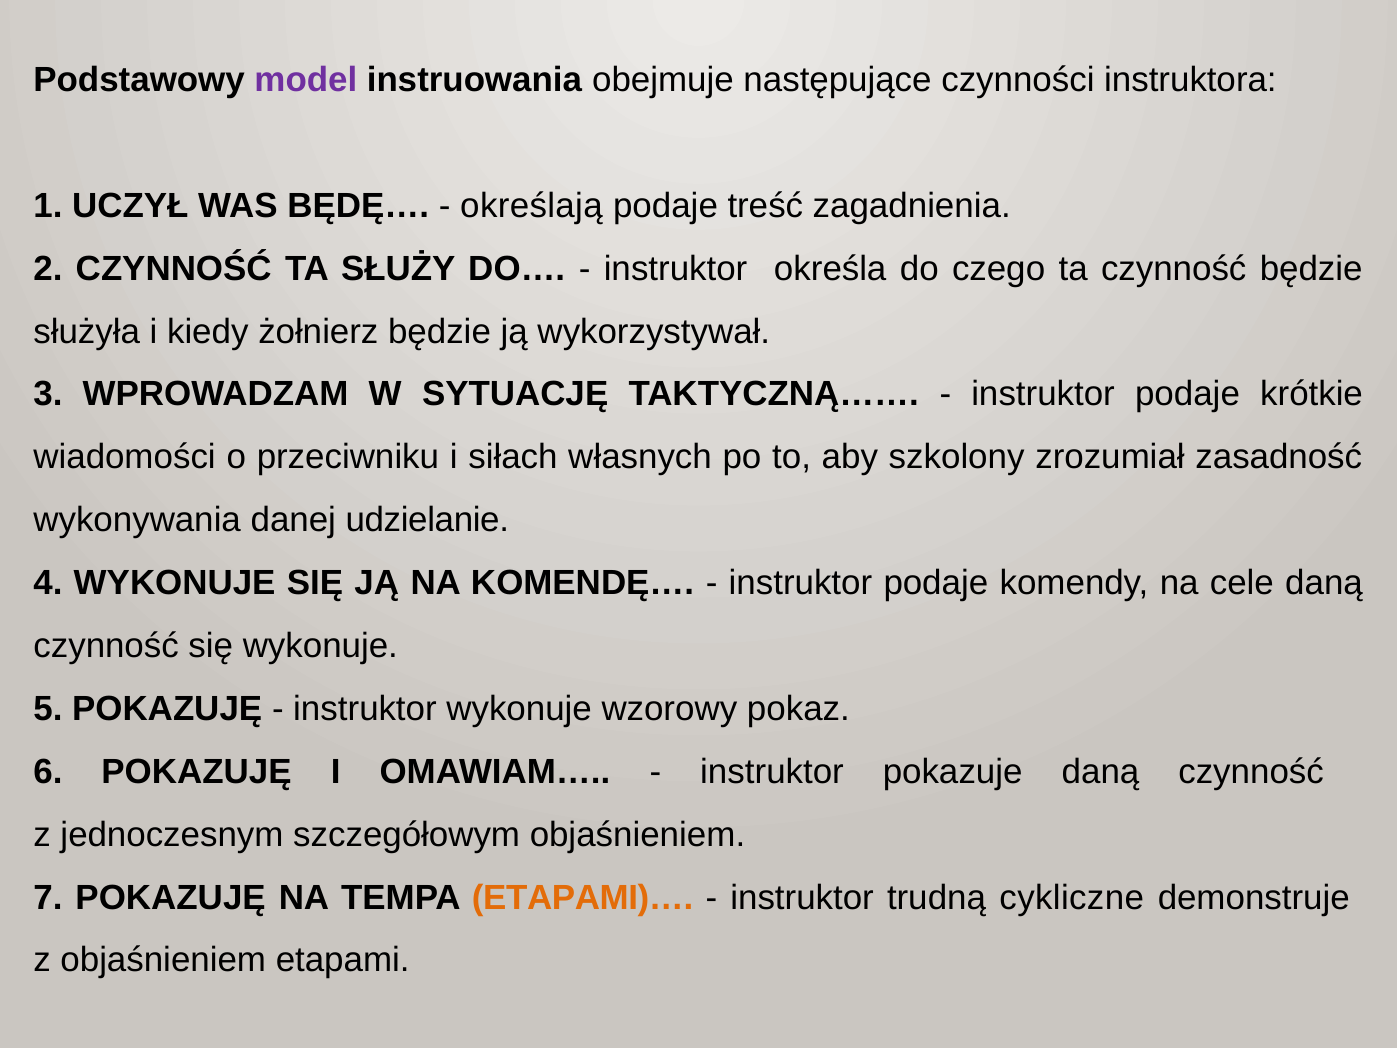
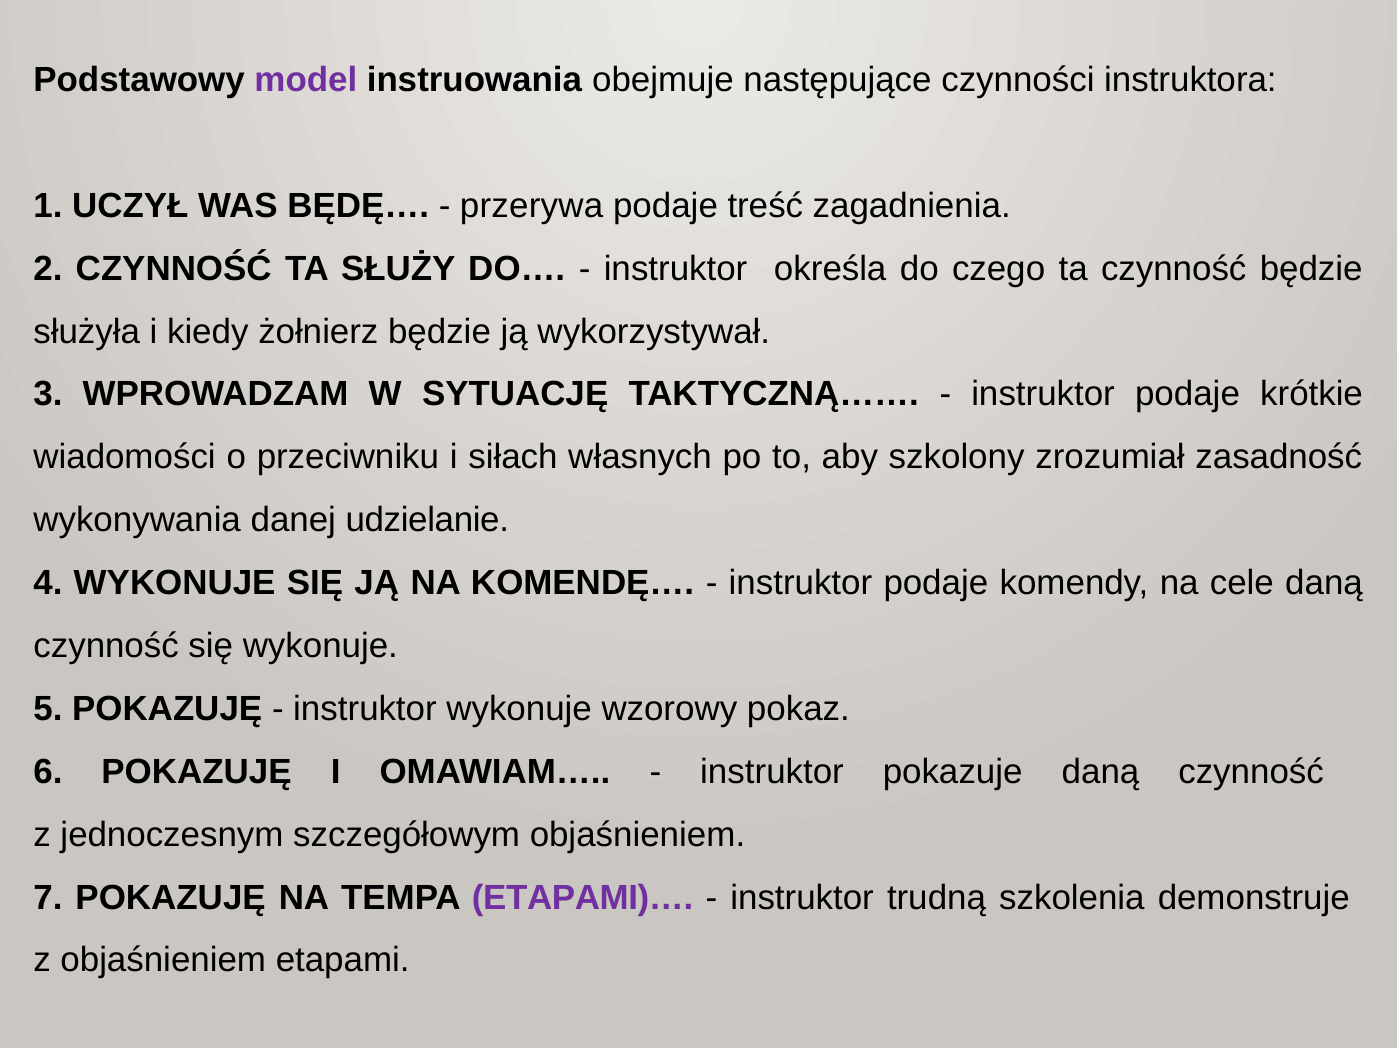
określają: określają -> przerywa (532, 206)
ETAPAMI)… colour: orange -> purple (583, 897)
cykliczne: cykliczne -> szkolenia (1072, 897)
